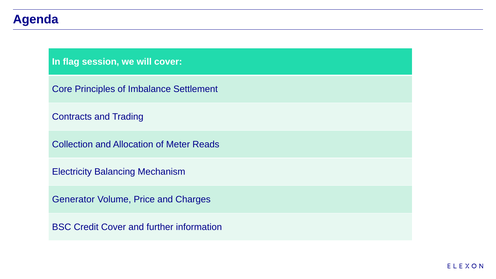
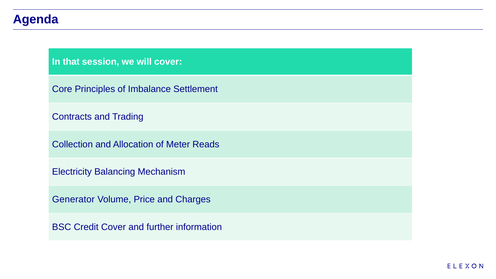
flag: flag -> that (71, 62)
